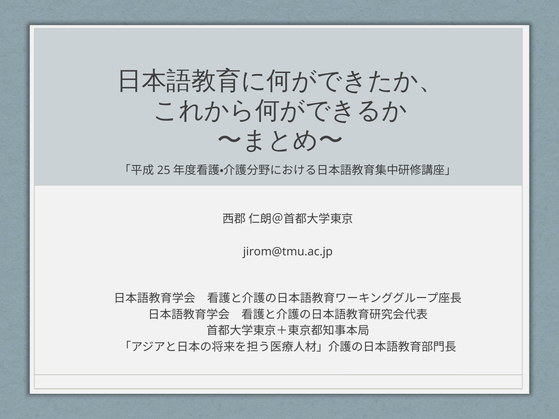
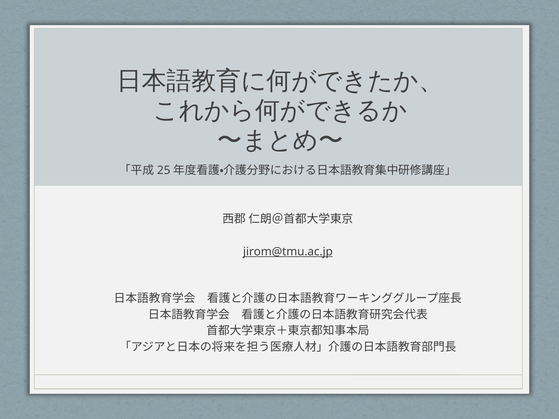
jirom@tmu.ac.jp underline: none -> present (288, 252)
